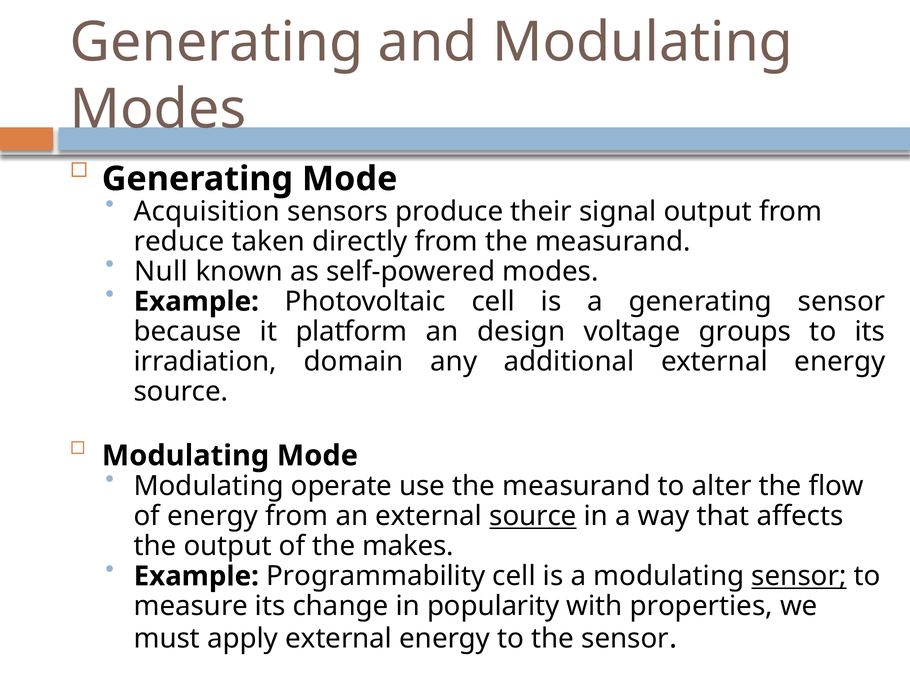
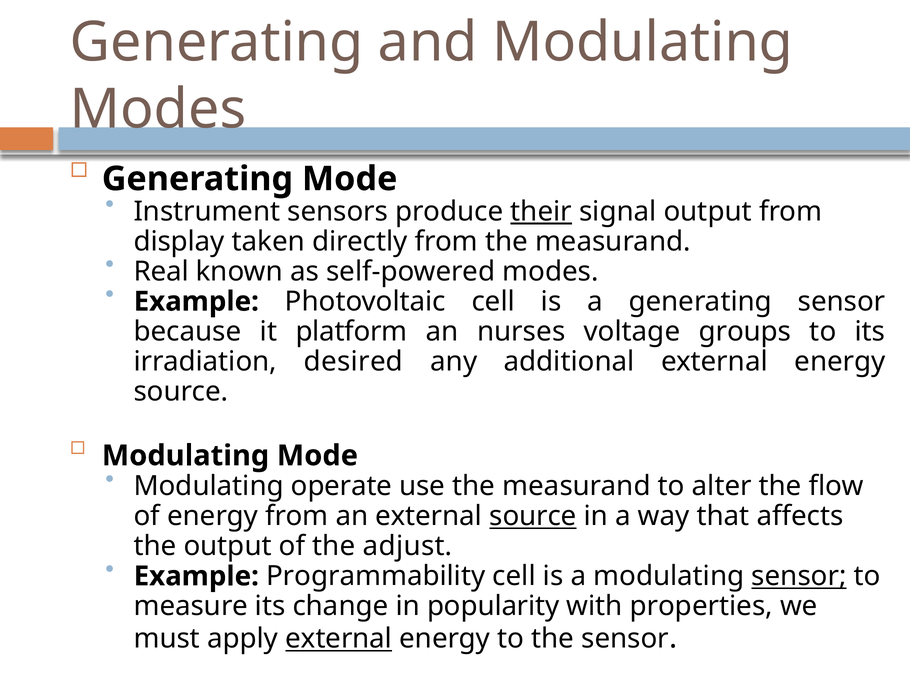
Acquisition: Acquisition -> Instrument (207, 212)
their underline: none -> present (541, 212)
reduce: reduce -> display (179, 242)
Null: Null -> Real (161, 272)
design: design -> nurses (521, 332)
domain: domain -> desired (353, 362)
makes: makes -> adjust (408, 547)
external underline: none -> present (339, 639)
